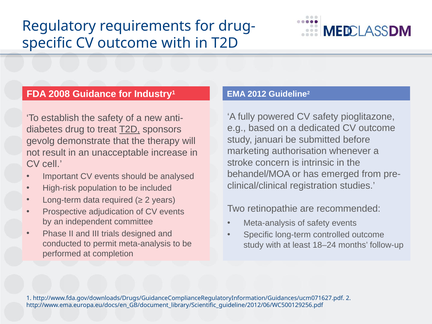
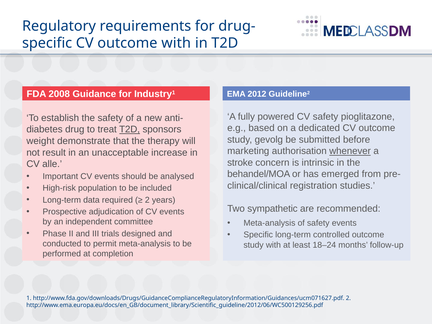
januari: januari -> gevolg (269, 140)
gevolg: gevolg -> weight (40, 141)
whenever underline: none -> present (350, 151)
cell: cell -> alle (52, 164)
retinopathie: retinopathie -> sympathetic (273, 209)
